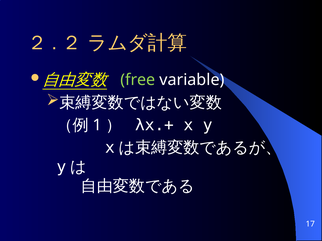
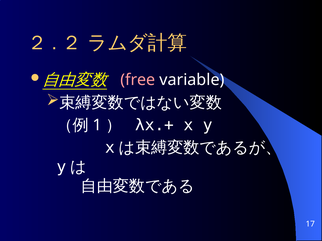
free colour: light green -> pink (138, 80)
